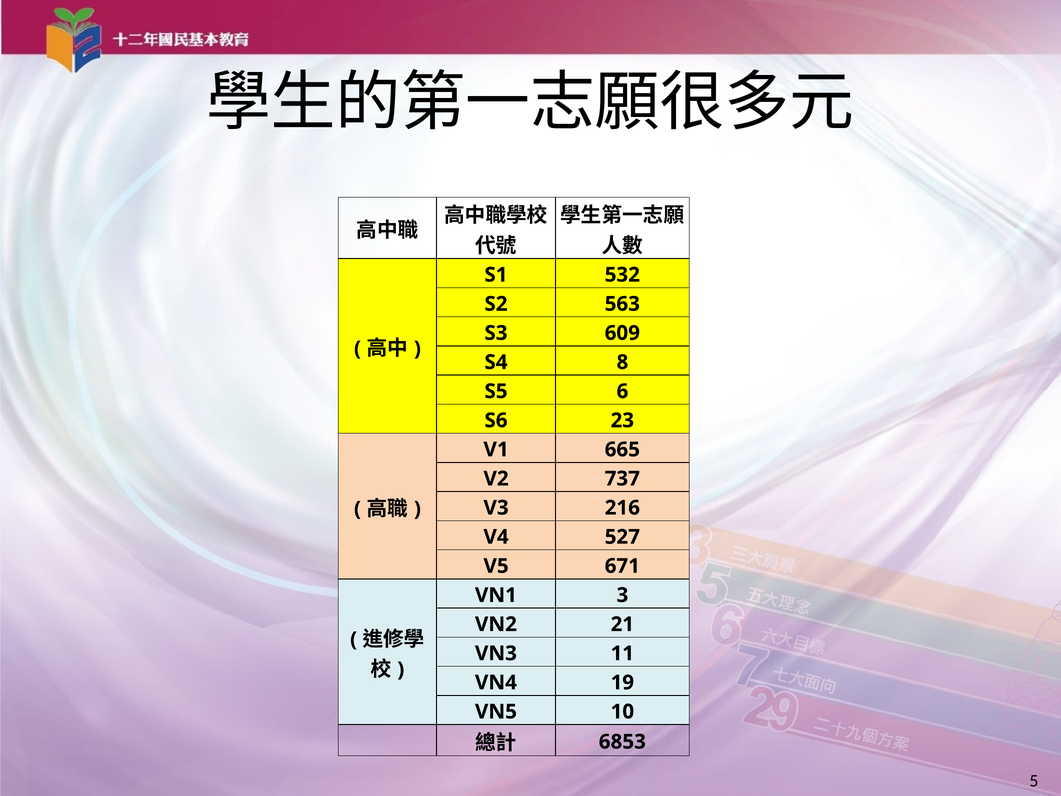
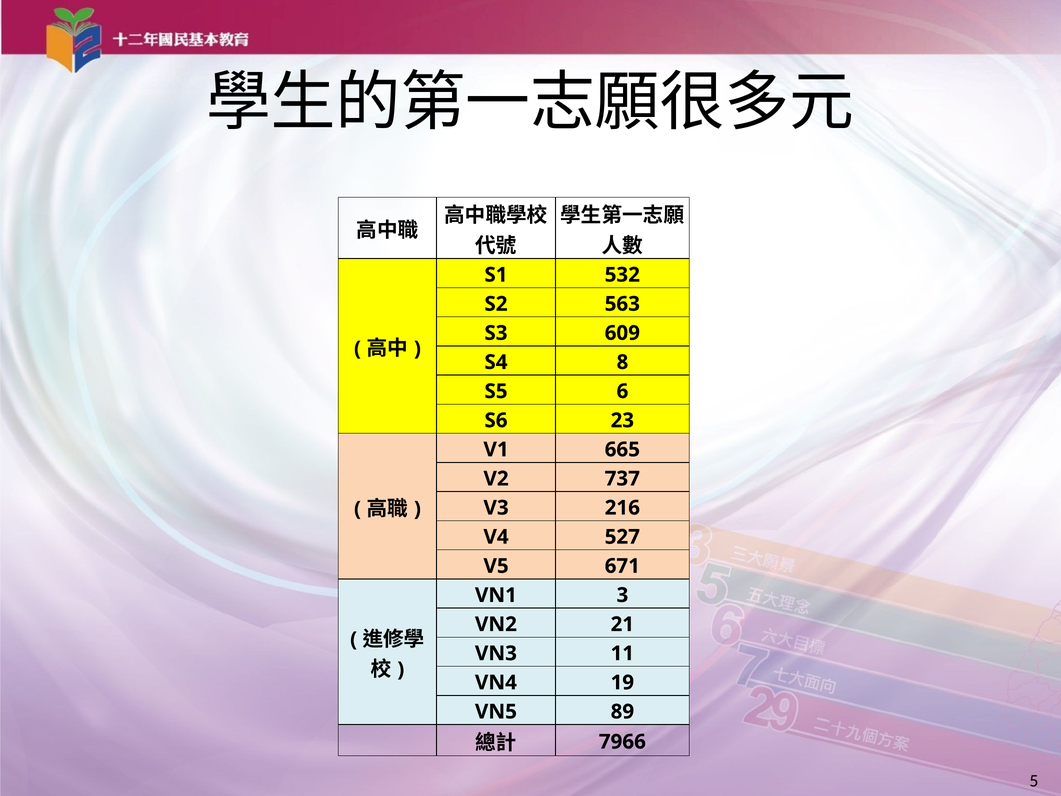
10: 10 -> 89 (622, 711)
6853: 6853 -> 7966 (622, 742)
